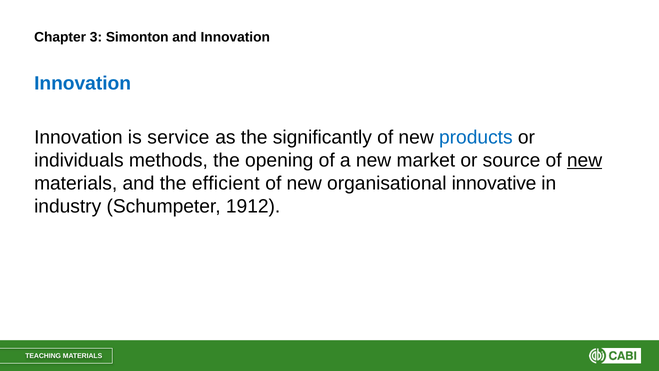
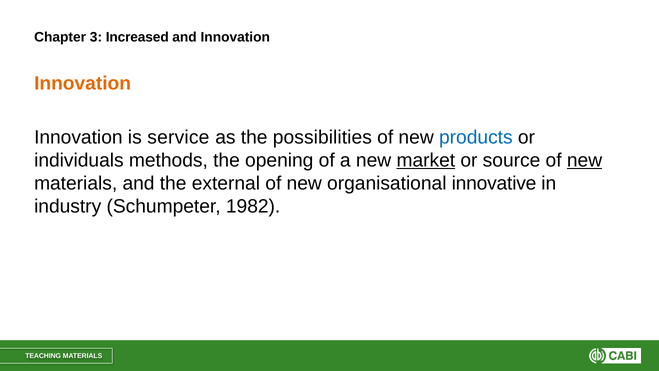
Simonton: Simonton -> Increased (137, 37)
Innovation colour: blue -> orange (83, 83)
significantly: significantly -> possibilities (322, 137)
market underline: none -> present (426, 160)
efficient: efficient -> external (226, 183)
1912: 1912 -> 1982 (253, 206)
